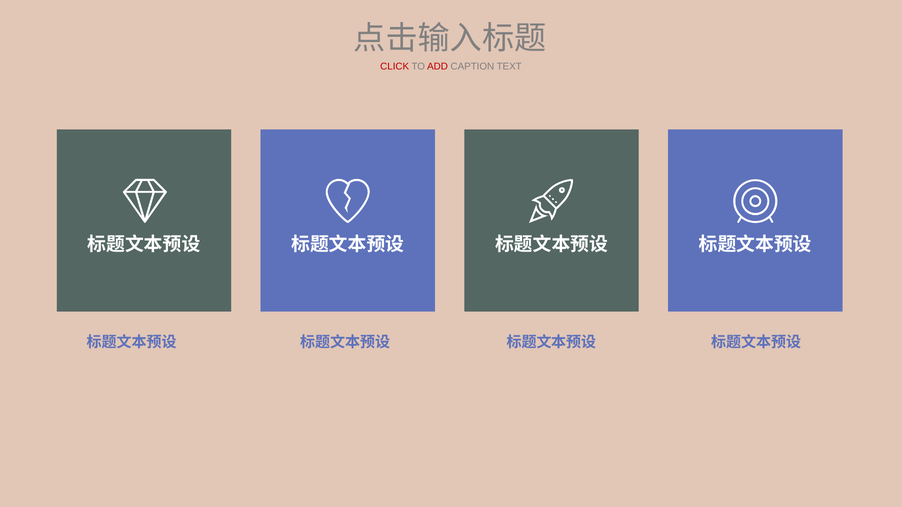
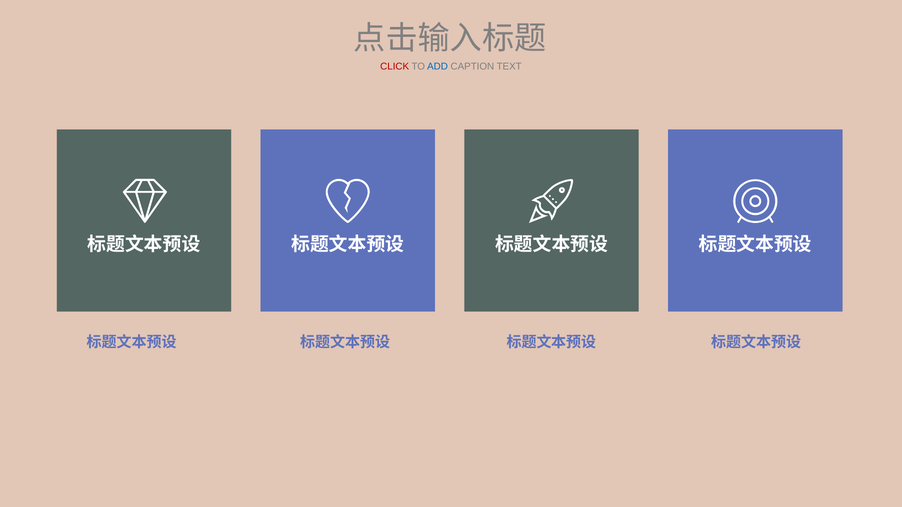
ADD colour: red -> blue (438, 66)
